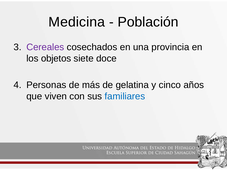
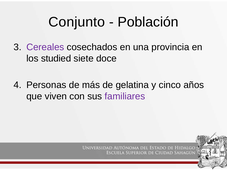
Medicina: Medicina -> Conjunto (77, 22)
objetos: objetos -> studied (56, 59)
familiares colour: blue -> purple (125, 96)
